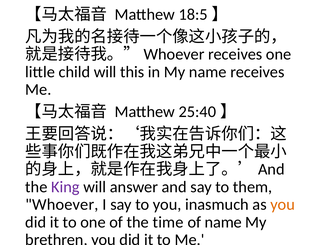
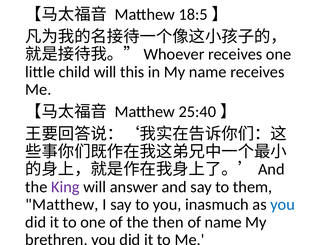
Whoever: Whoever -> Matthew (62, 205)
you colour: orange -> blue (283, 205)
time: time -> then (168, 222)
